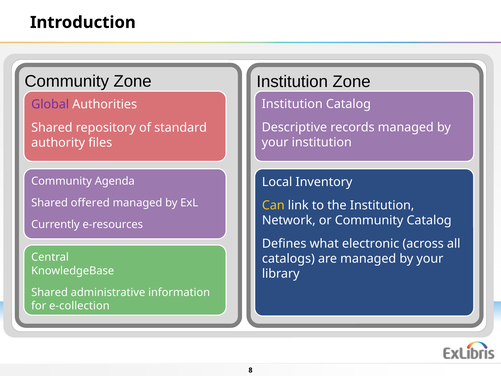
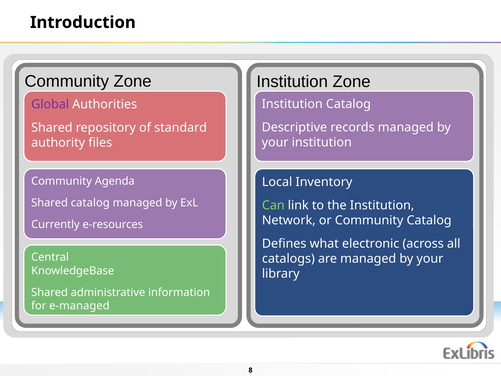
Shared offered: offered -> catalog (90, 203)
Can colour: yellow -> light green (273, 205)
e-collection: e-collection -> e-managed (79, 306)
